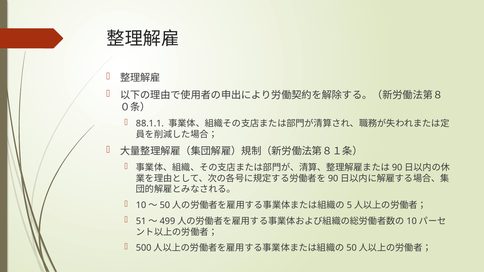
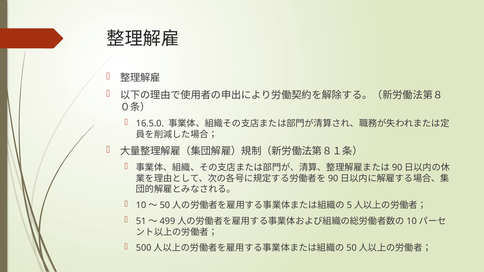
88.1.1: 88.1.1 -> 16.5.0 (150, 124)
